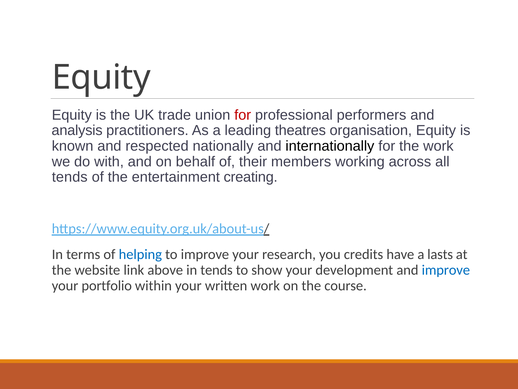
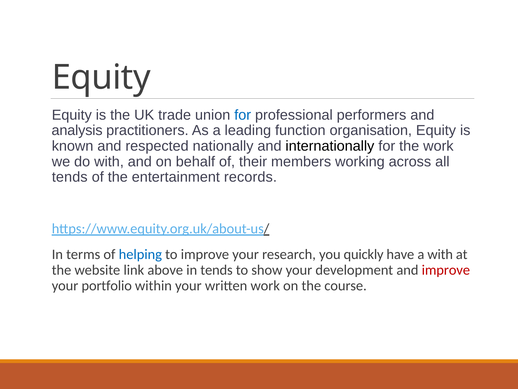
for colour: red -> blue (243, 115)
theatres: theatres -> function (300, 130)
creating: creating -> records (250, 177)
credits: credits -> quickly (364, 254)
a lasts: lasts -> with (440, 254)
improve colour: blue -> red (446, 270)
